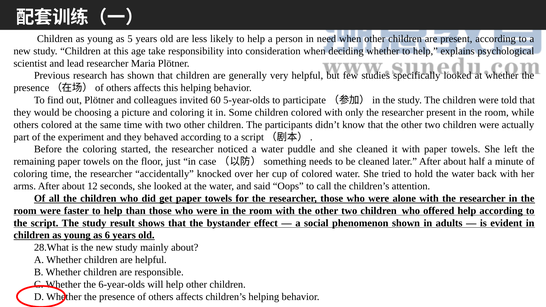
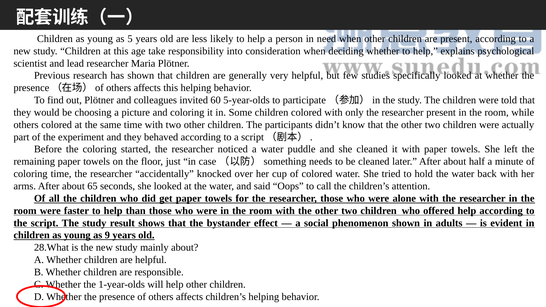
12: 12 -> 65 (92, 186)
6: 6 -> 9 (107, 235)
6-year-olds: 6-year-olds -> 1-year-olds (122, 284)
